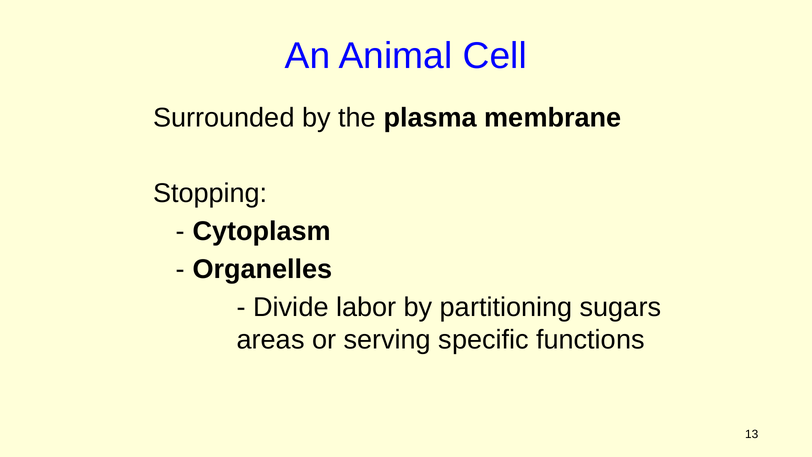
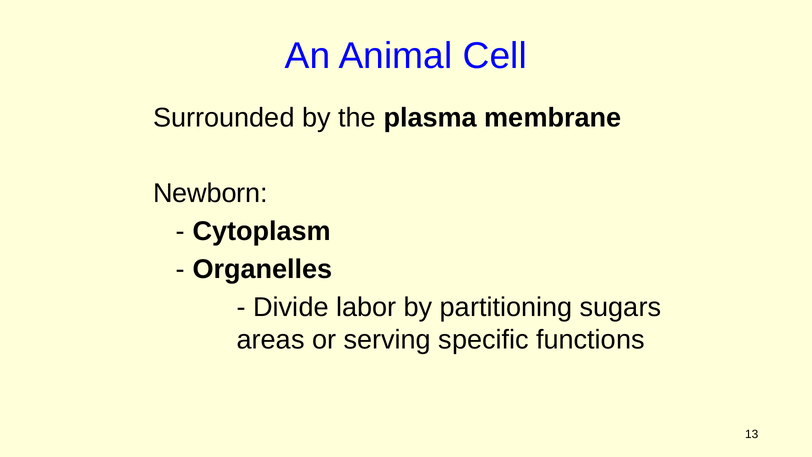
Stopping: Stopping -> Newborn (210, 193)
